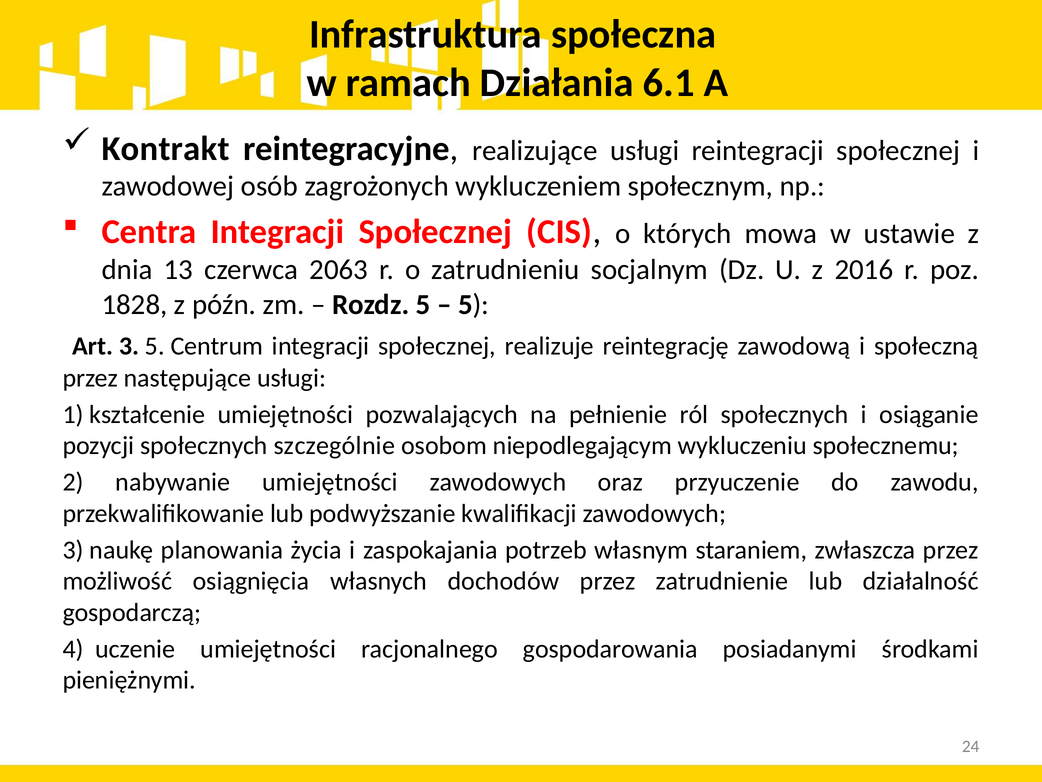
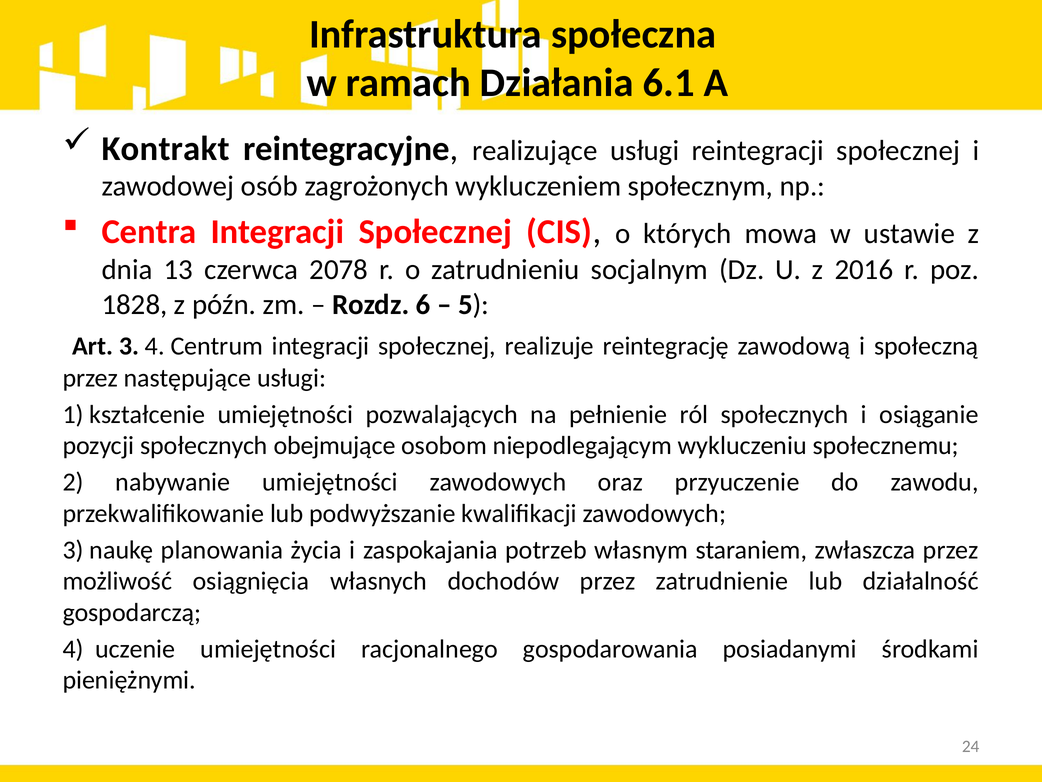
2063: 2063 -> 2078 (339, 270)
Rozdz 5: 5 -> 6 (423, 304)
3 5: 5 -> 4 (155, 346)
szczególnie: szczególnie -> obejmujące (335, 445)
